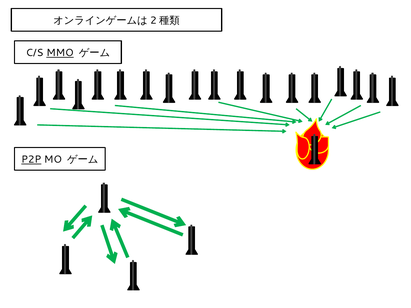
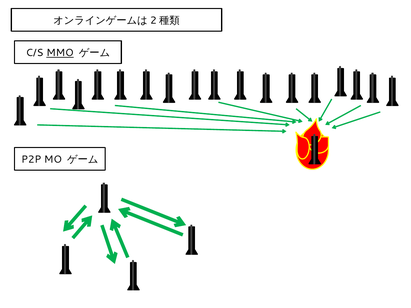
P2P underline: present -> none (31, 160)
